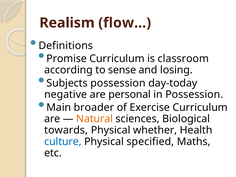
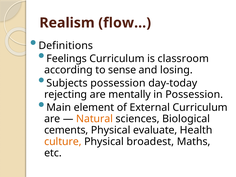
Promise: Promise -> Feelings (67, 59)
negative: negative -> rejecting (66, 94)
personal: personal -> mentally (130, 94)
broader: broader -> element (94, 108)
Exercise: Exercise -> External (150, 108)
towards: towards -> cements (66, 130)
whether: whether -> evaluate (155, 130)
culture colour: blue -> orange (63, 142)
specified: specified -> broadest (150, 142)
